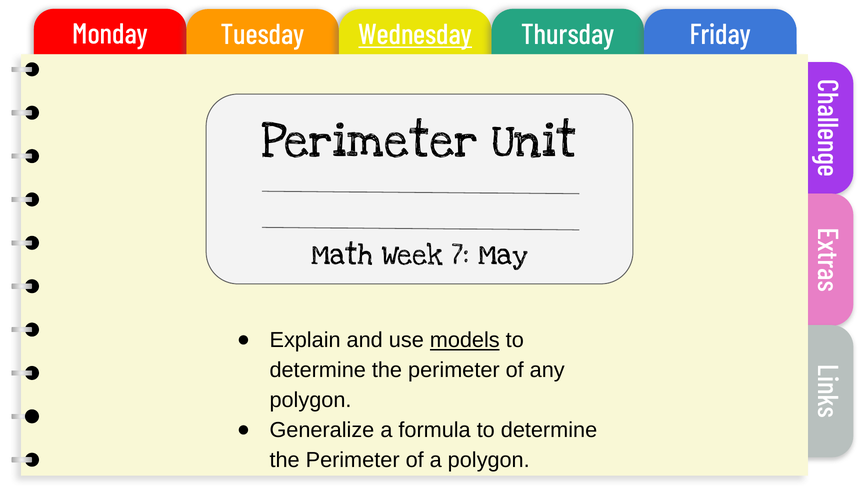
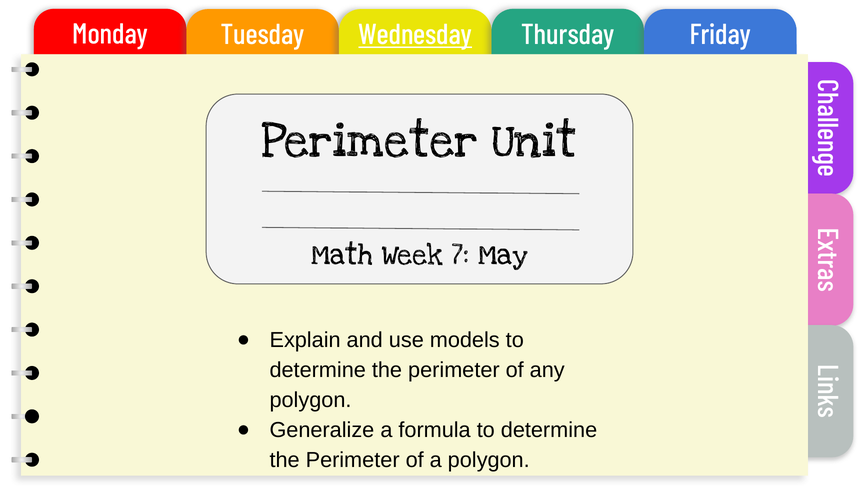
models underline: present -> none (465, 341)
